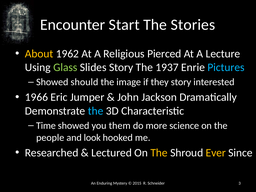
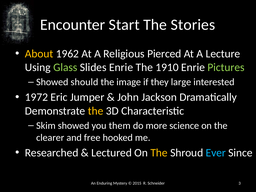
Slides Story: Story -> Enrie (121, 67)
1937: 1937 -> 1910 (167, 67)
Pictures colour: light blue -> light green (226, 67)
they story: story -> large (181, 82)
1966: 1966 -> 1972 (36, 97)
the colour: light blue -> yellow (96, 111)
Time: Time -> Skim (46, 126)
people: people -> clearer (50, 138)
look: look -> free (92, 138)
Ever colour: yellow -> light blue (216, 153)
